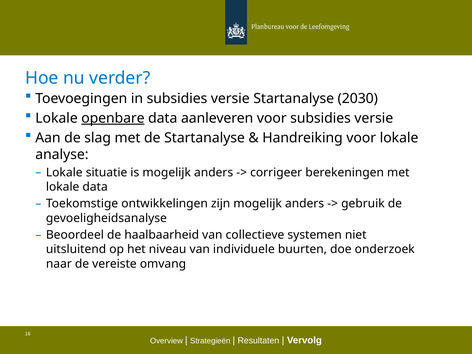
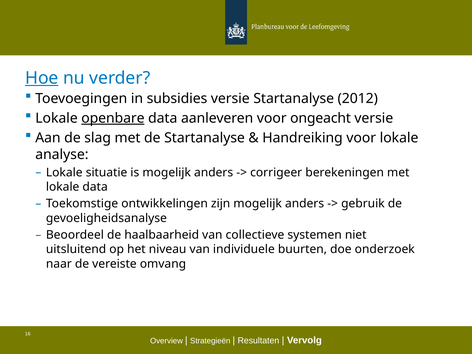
Hoe underline: none -> present (42, 78)
2030: 2030 -> 2012 (358, 99)
voor subsidies: subsidies -> ongeacht (321, 118)
